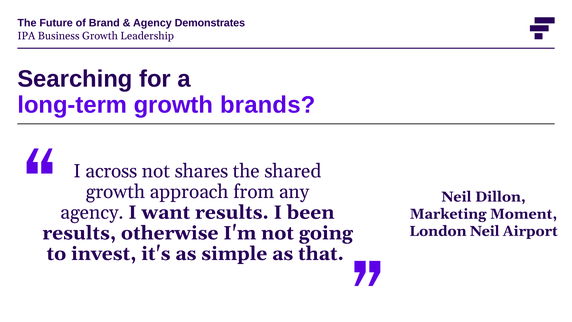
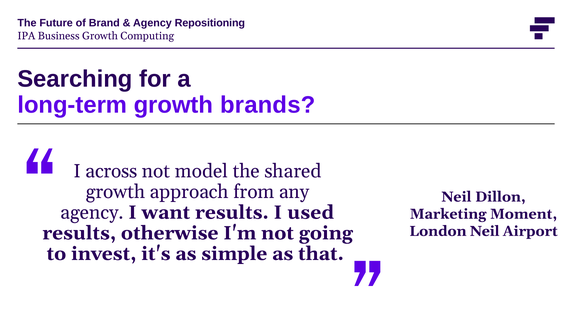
Demonstrates: Demonstrates -> Repositioning (210, 23)
Leadership: Leadership -> Computing (147, 36)
shares: shares -> model (201, 171)
been: been -> used (311, 212)
